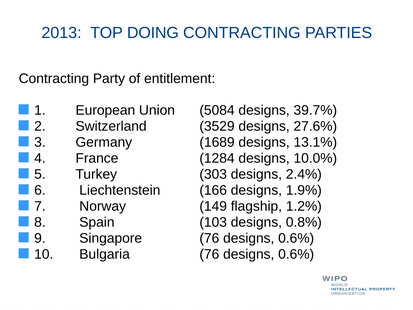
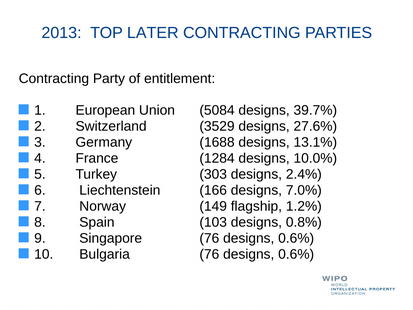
DOING: DOING -> LATER (153, 33)
1689: 1689 -> 1688 (217, 142)
1.9%: 1.9% -> 7.0% (304, 190)
